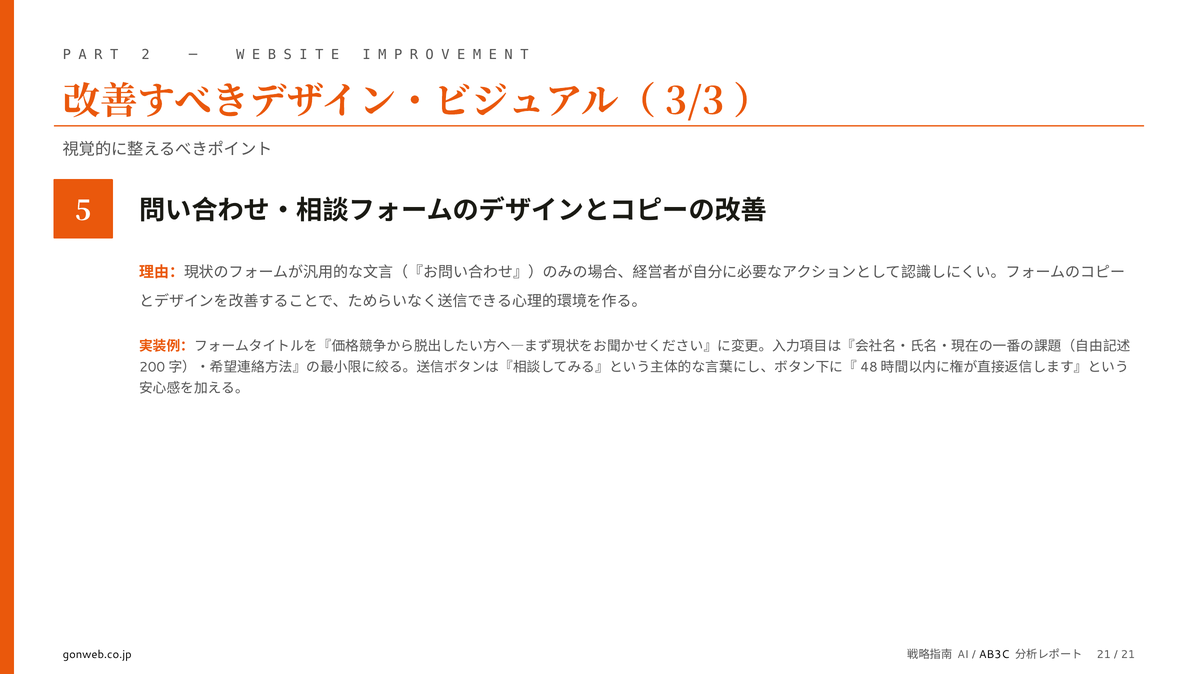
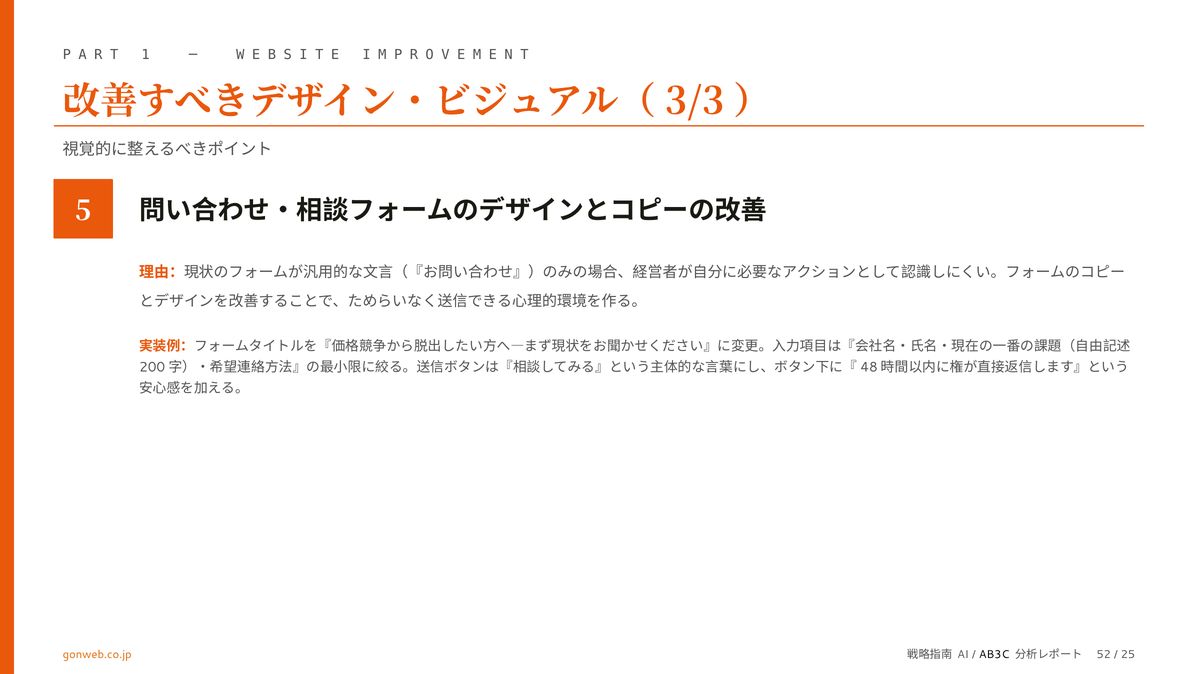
2: 2 -> 1 (146, 55)
gonweb.co.jp colour: black -> orange (97, 654)
21: 21 -> 52 (1104, 654)
21: 21 -> 25 (1128, 654)
